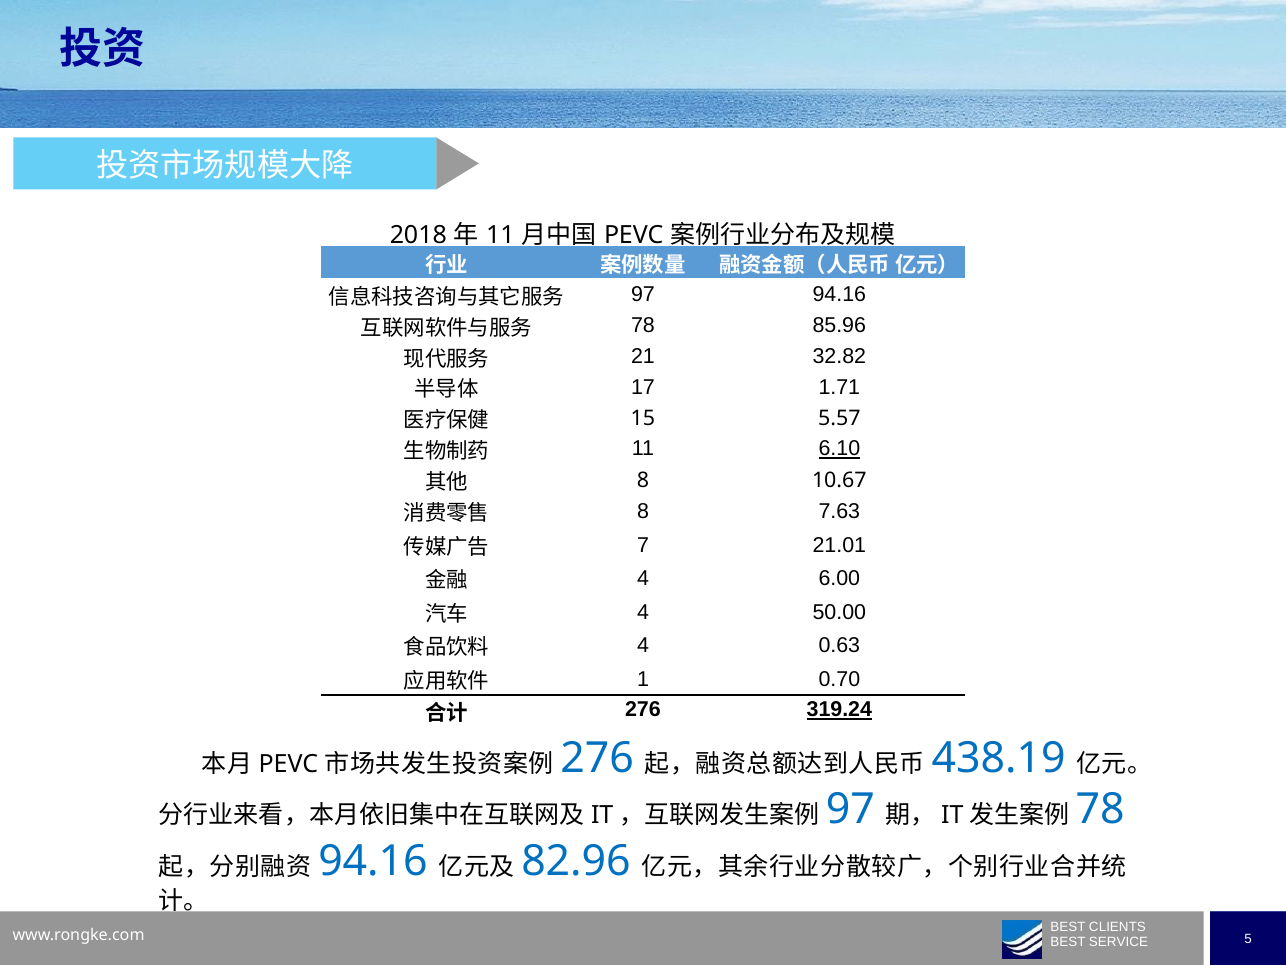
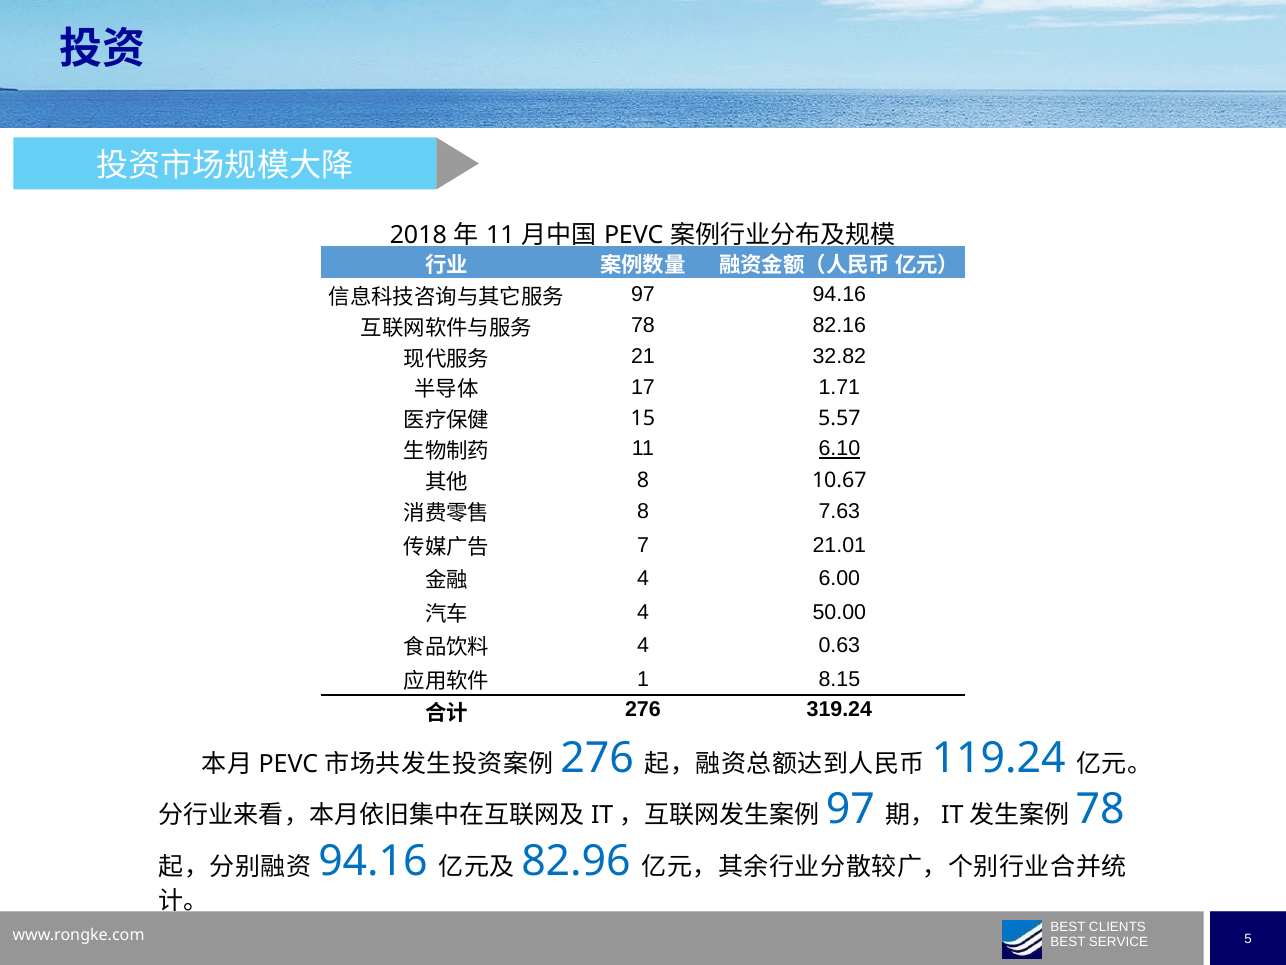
85.96: 85.96 -> 82.16 (839, 325)
0.70: 0.70 -> 8.15 (839, 679)
319.24 underline: present -> none (839, 710)
438.19: 438.19 -> 119.24 (999, 758)
